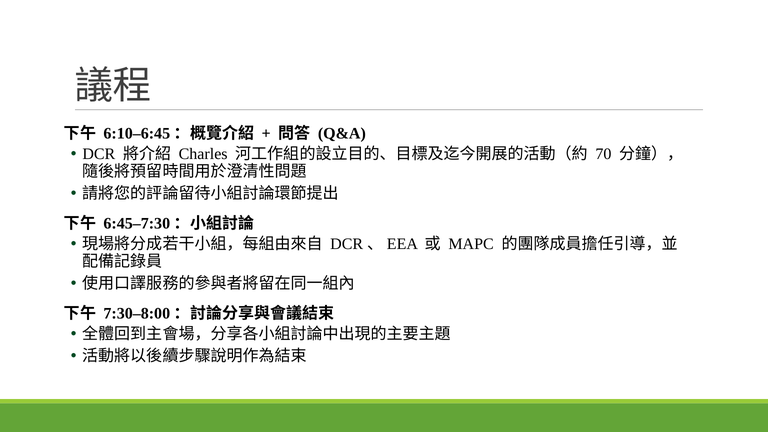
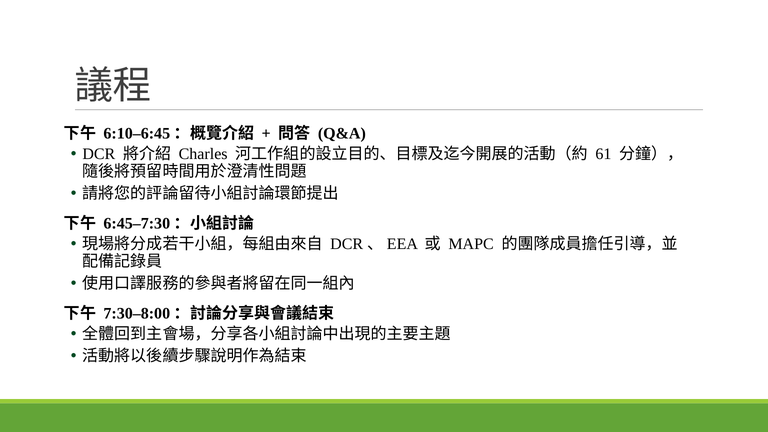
70: 70 -> 61 (603, 154)
